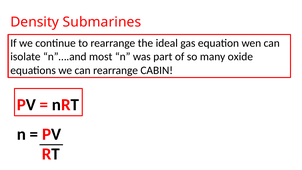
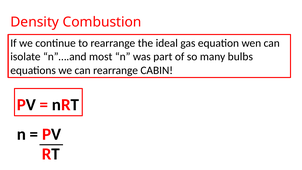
Submarines: Submarines -> Combustion (102, 22)
oxide: oxide -> bulbs (240, 57)
